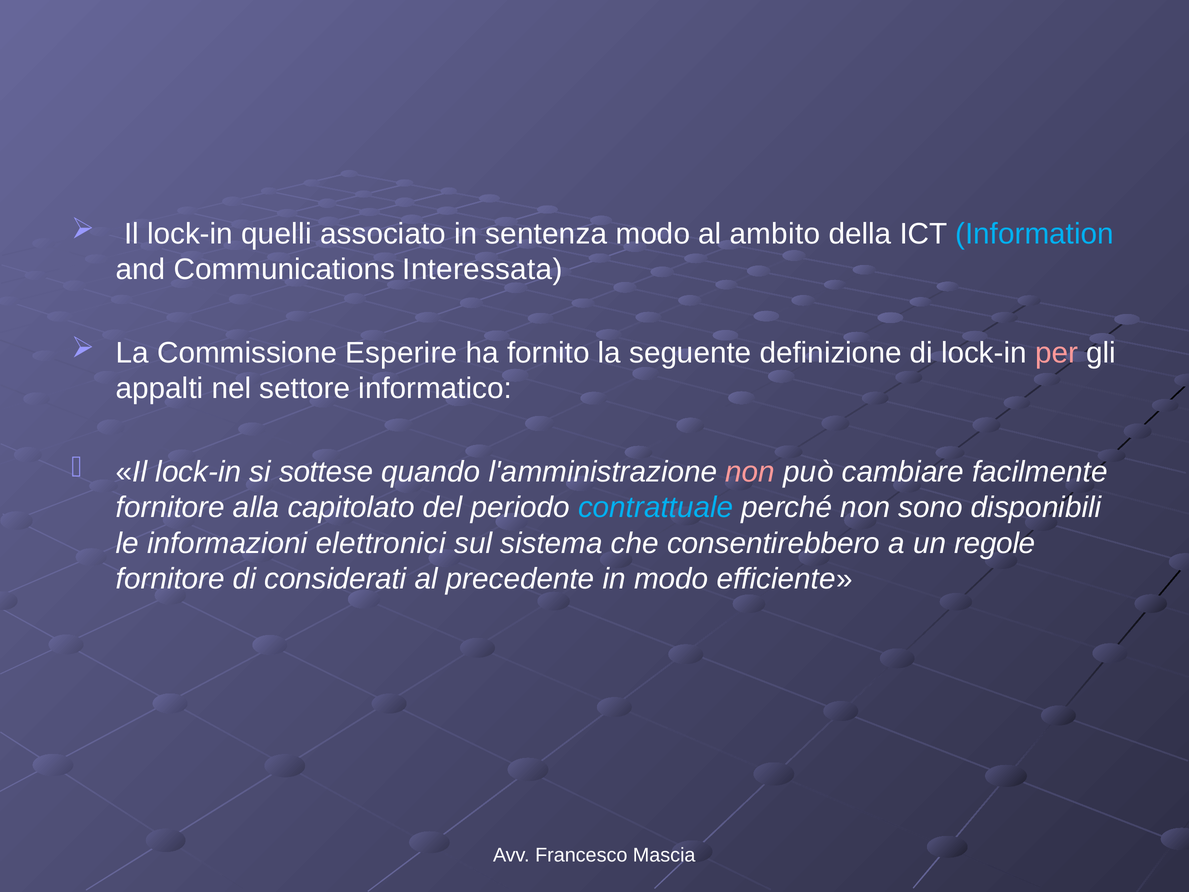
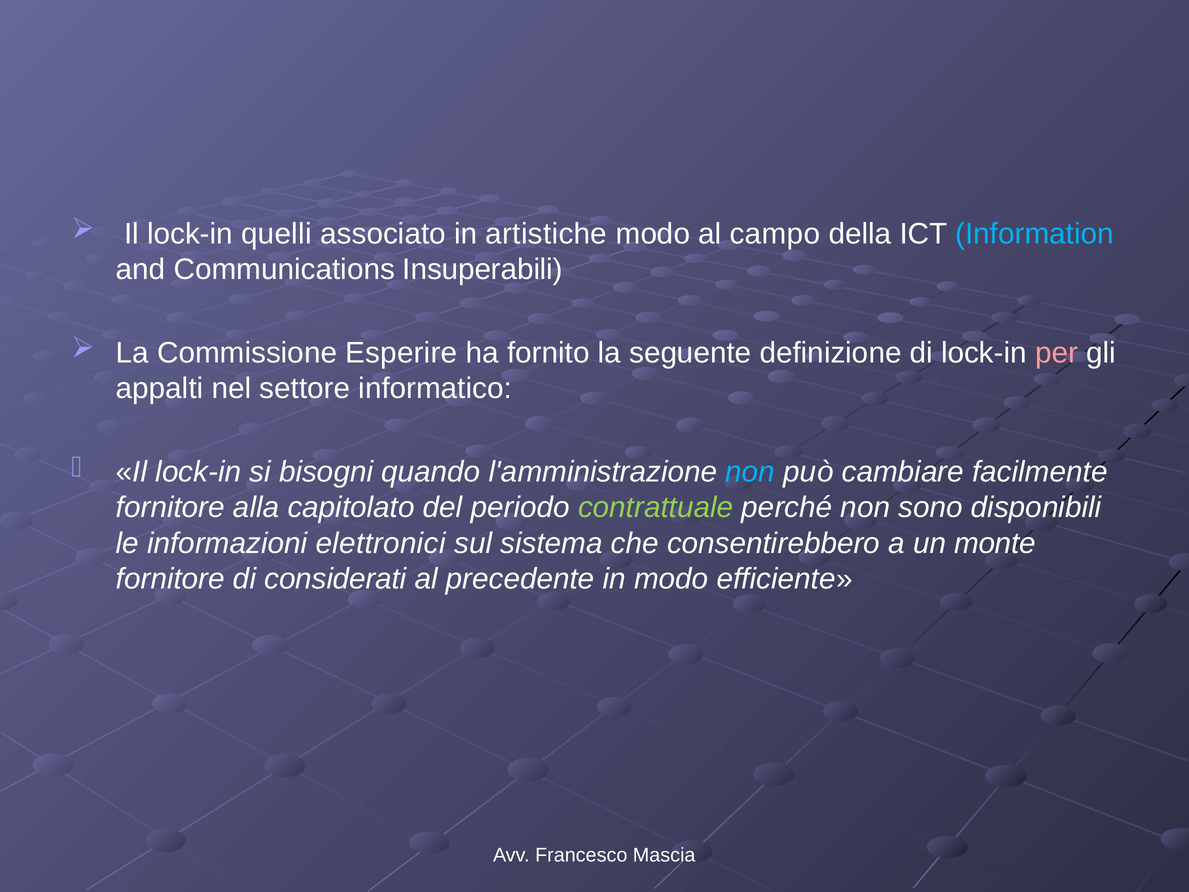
sentenza: sentenza -> artistiche (546, 234)
ambito: ambito -> campo (775, 234)
Interessata: Interessata -> Insuperabili (483, 270)
sottese: sottese -> bisogni (326, 472)
non colour: pink -> light blue (750, 472)
contrattuale colour: light blue -> light green (656, 507)
regole: regole -> monte (995, 543)
